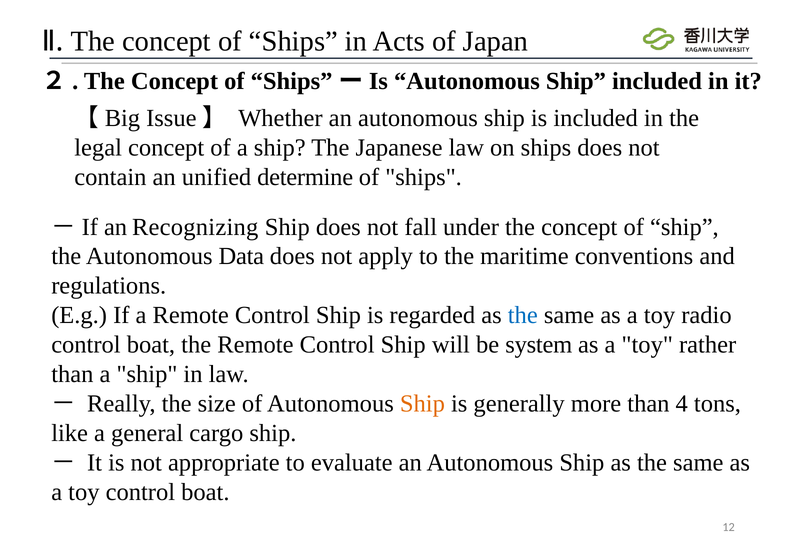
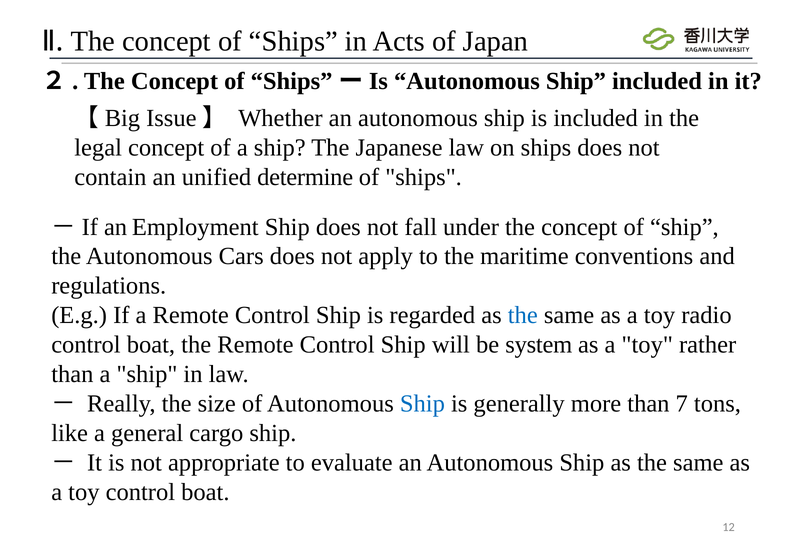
Recognizing: Recognizing -> Employment (195, 227)
Data: Data -> Cars (241, 256)
Ship colour: orange -> blue (422, 403)
4: 4 -> 7 (682, 403)
